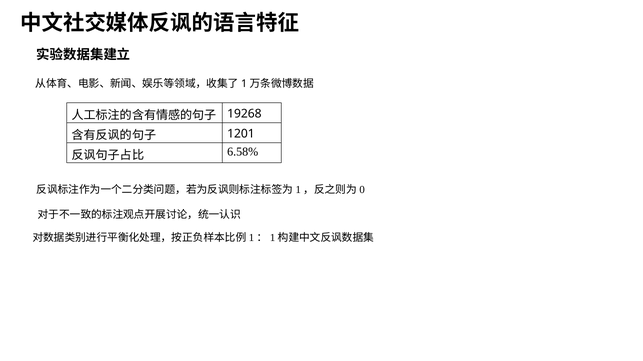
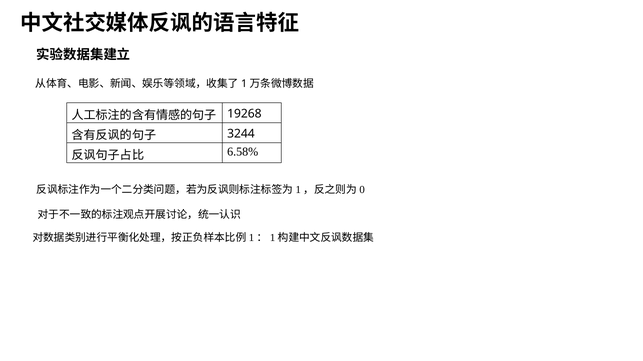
1201: 1201 -> 3244 (241, 134)
